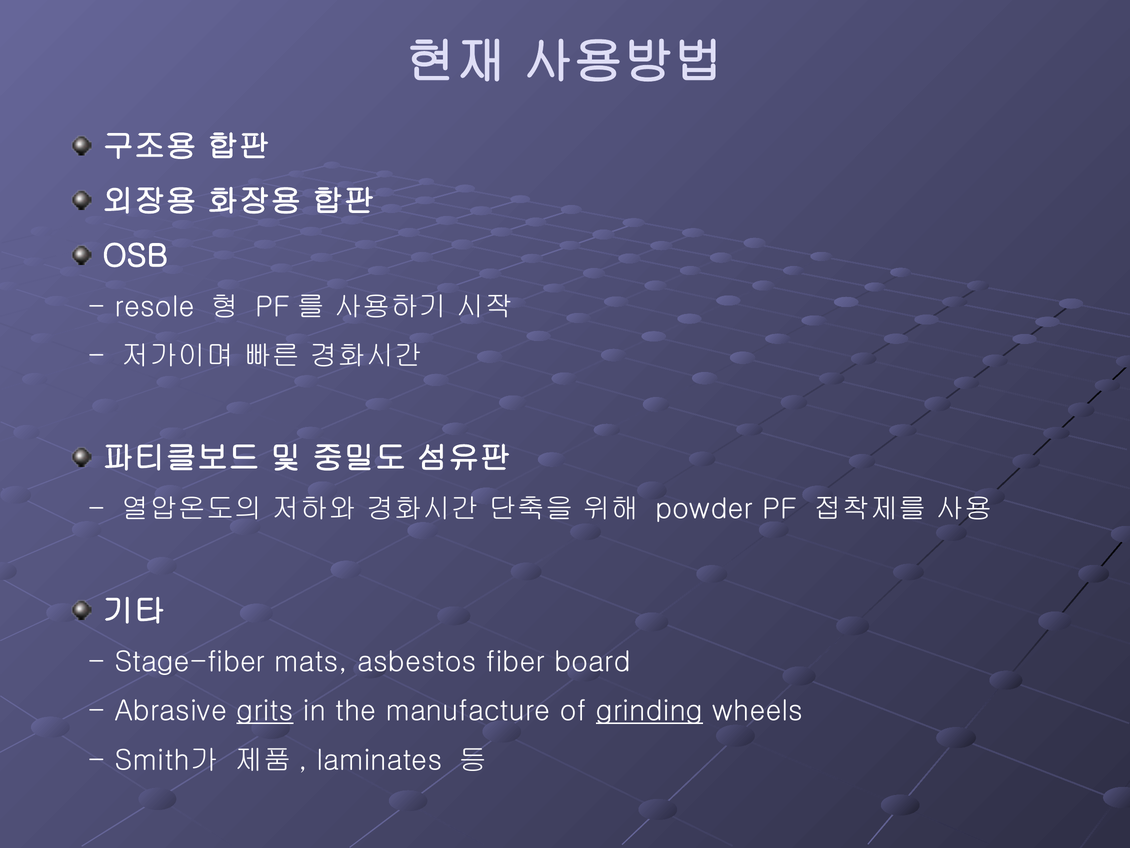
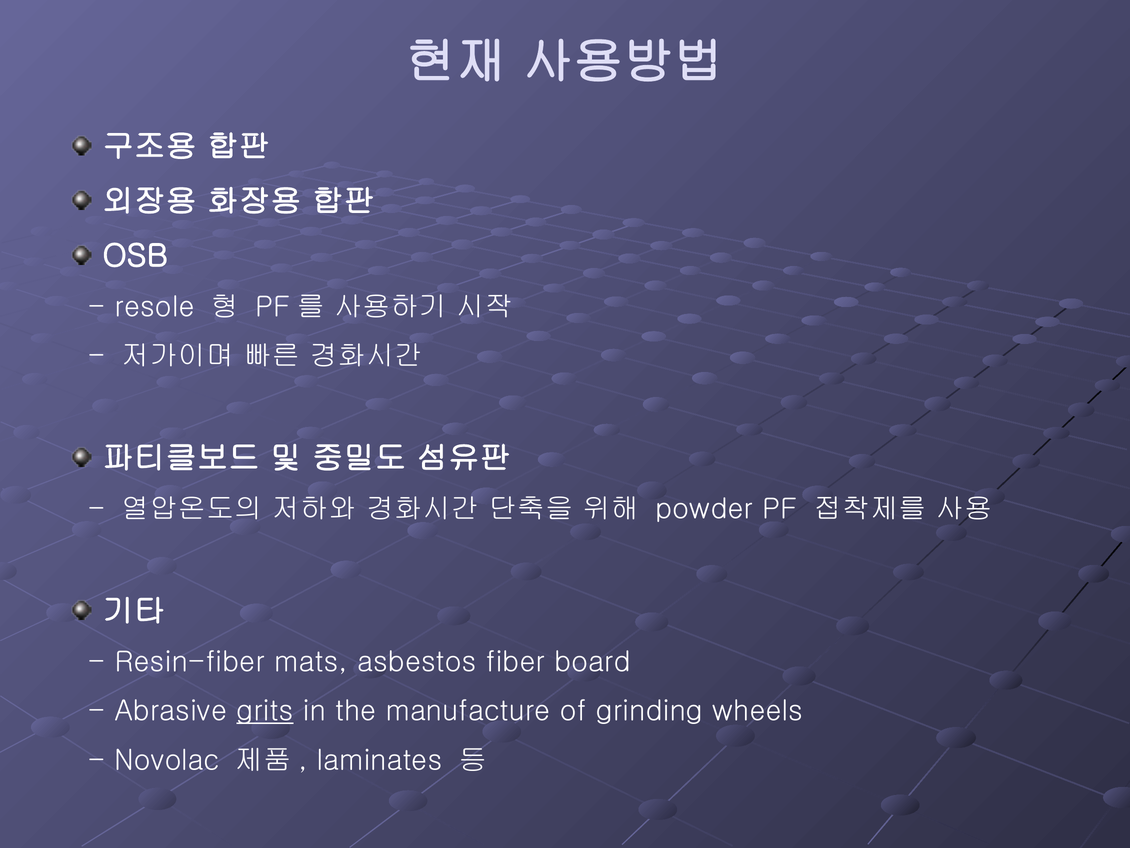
Stage-fiber: Stage-fiber -> Resin-fiber (190, 662)
grinding underline: present -> none (649, 711)
Smith가: Smith가 -> Novolac (167, 760)
